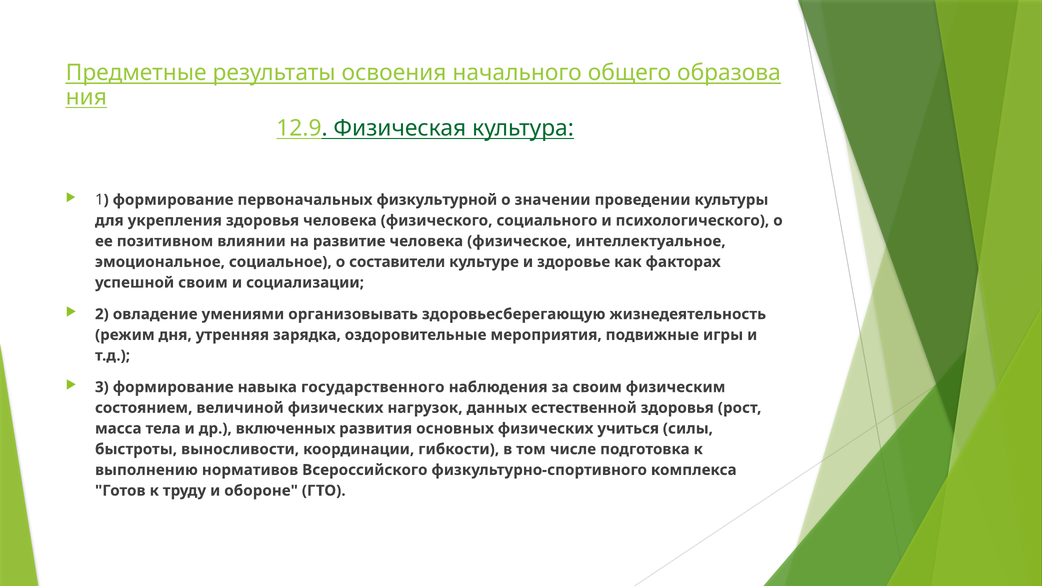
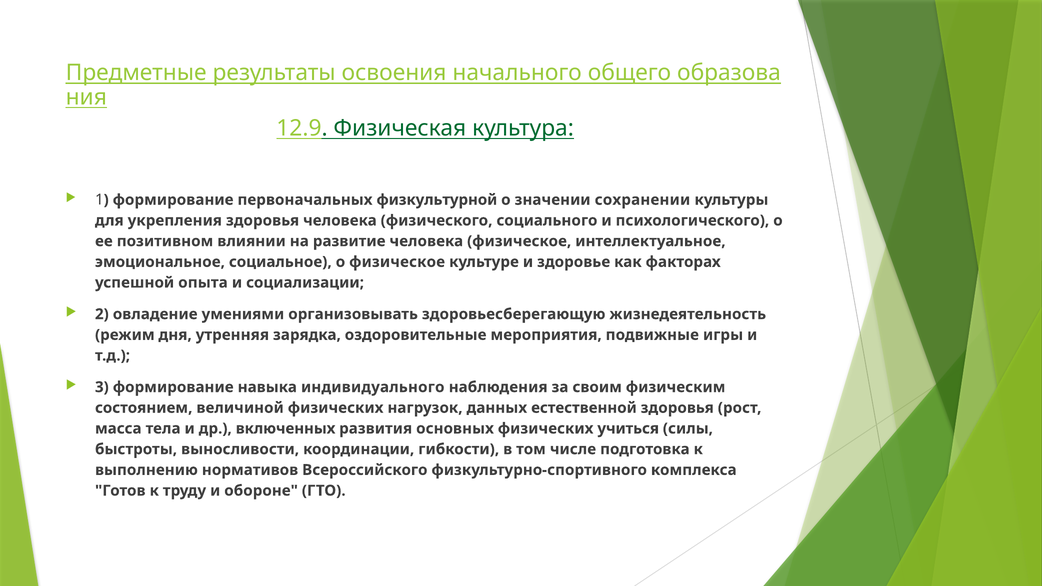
проведении: проведении -> сохранении (642, 200)
о составители: составители -> физическое (397, 262)
успешной своим: своим -> опыта (203, 283)
государственного: государственного -> индивидуального (373, 387)
